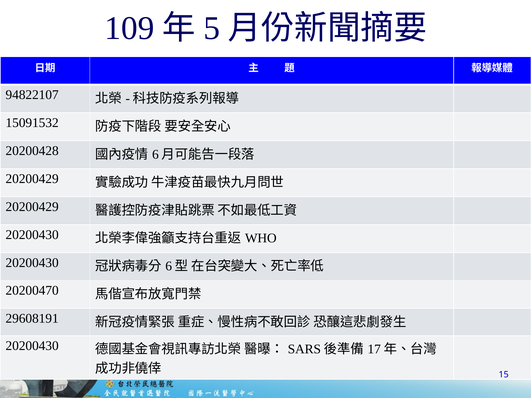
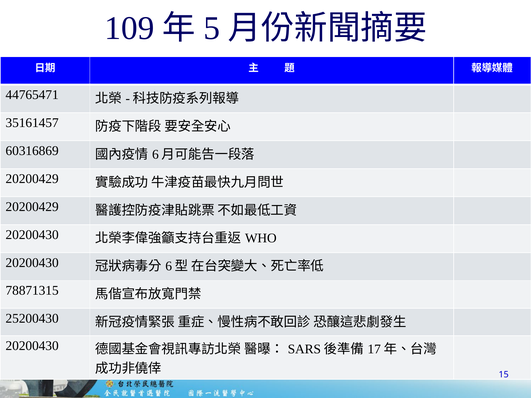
94822107: 94822107 -> 44765471 (32, 95)
15091532: 15091532 -> 35161457 (32, 123)
20200428: 20200428 -> 60316869 (32, 151)
20200470: 20200470 -> 78871315 (32, 291)
29608191: 29608191 -> 25200430 (32, 319)
